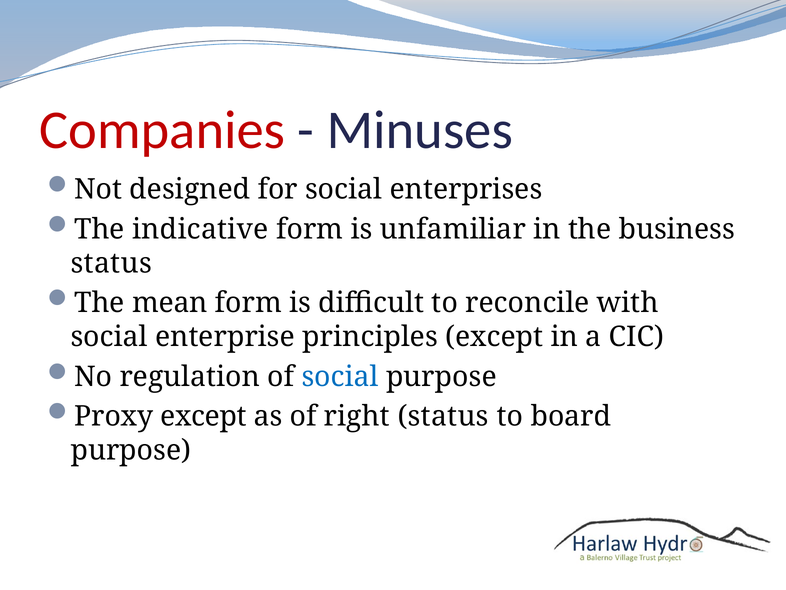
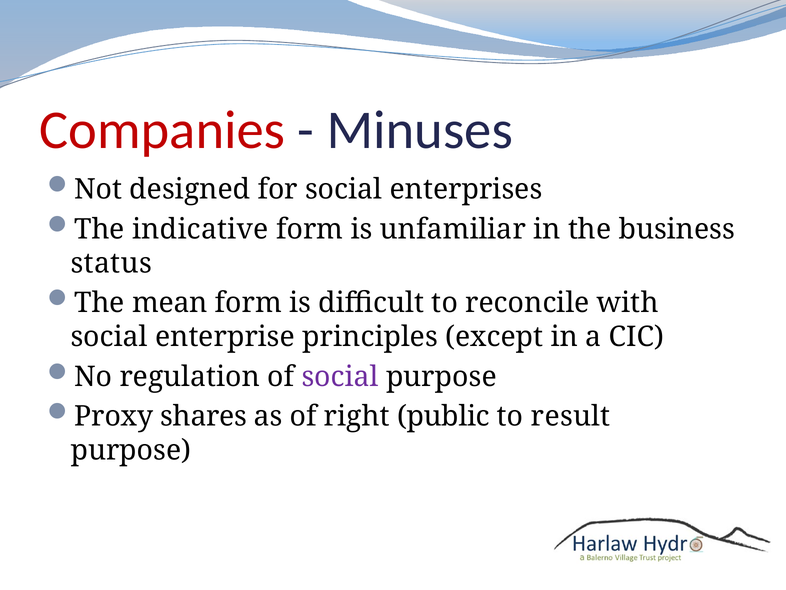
social colour: blue -> purple (340, 376)
Proxy except: except -> shares (204, 416)
right status: status -> public (443, 416)
board: board -> result (571, 416)
